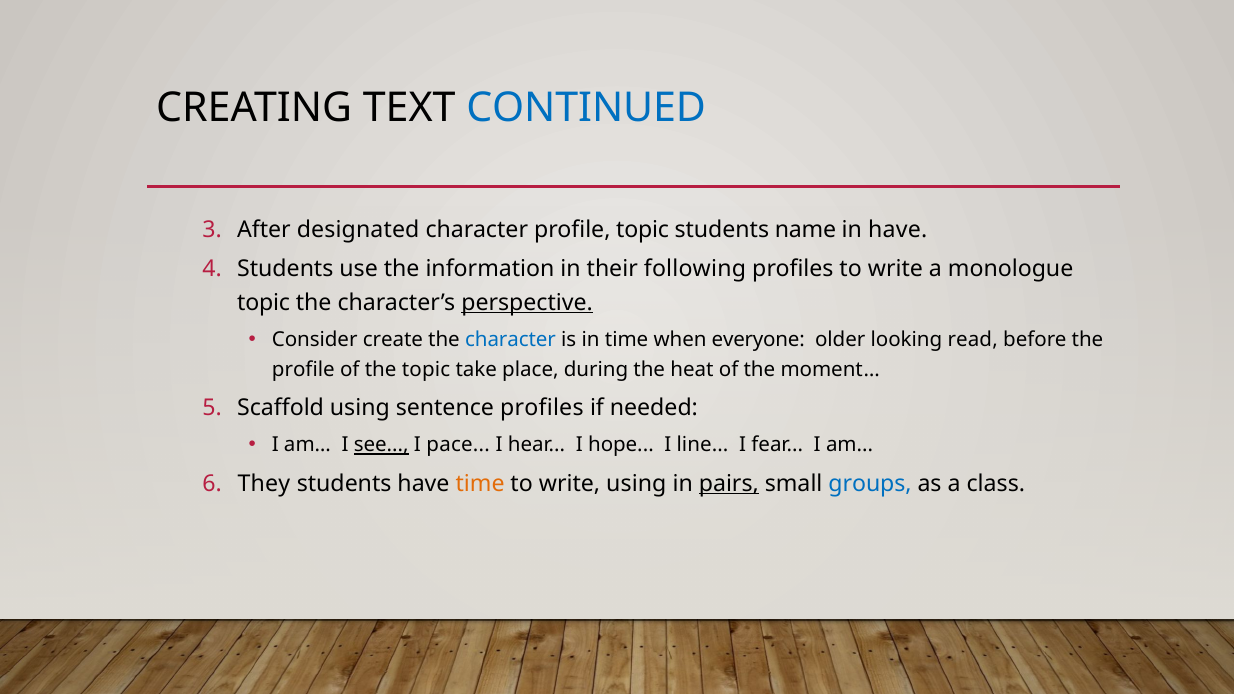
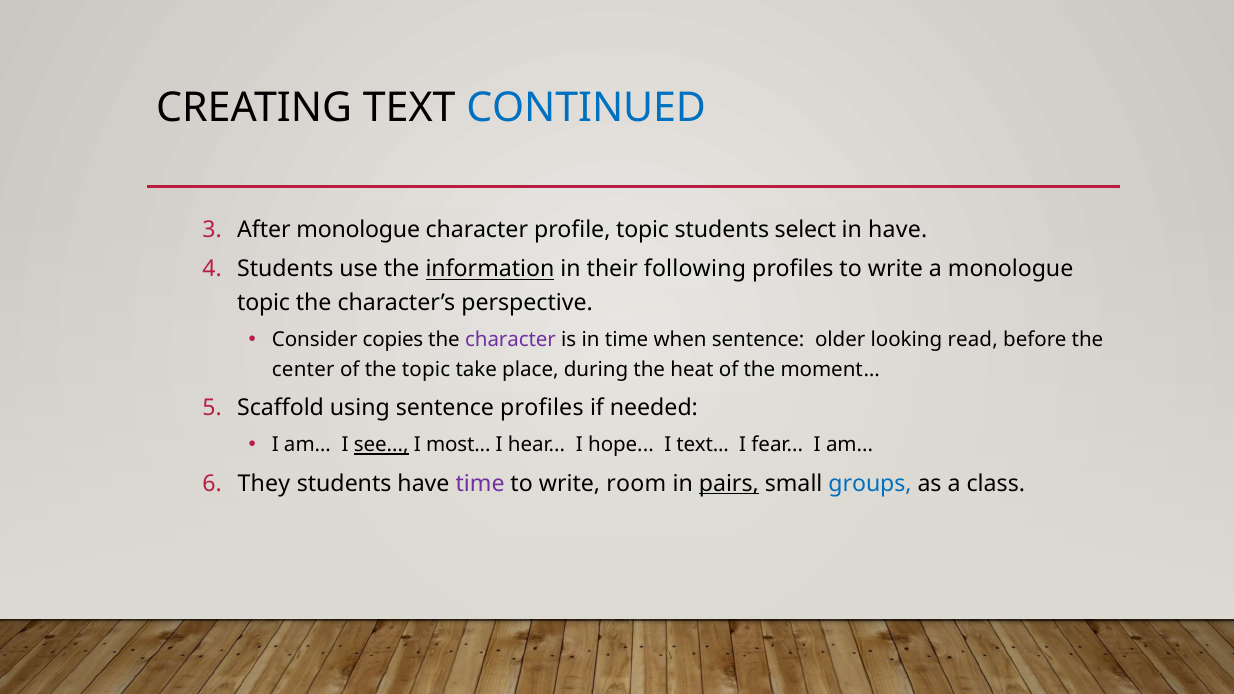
After designated: designated -> monologue (358, 230)
name: name -> select (805, 230)
information underline: none -> present (490, 269)
perspective underline: present -> none (527, 303)
create: create -> copies (393, 340)
character colour: blue -> purple (511, 340)
when everyone: everyone -> sentence (758, 340)
profile: profile -> center (303, 370)
pace: pace -> most (458, 445)
I line: line -> text (703, 445)
time colour: orange -> purple (480, 484)
write using: using -> room (636, 484)
